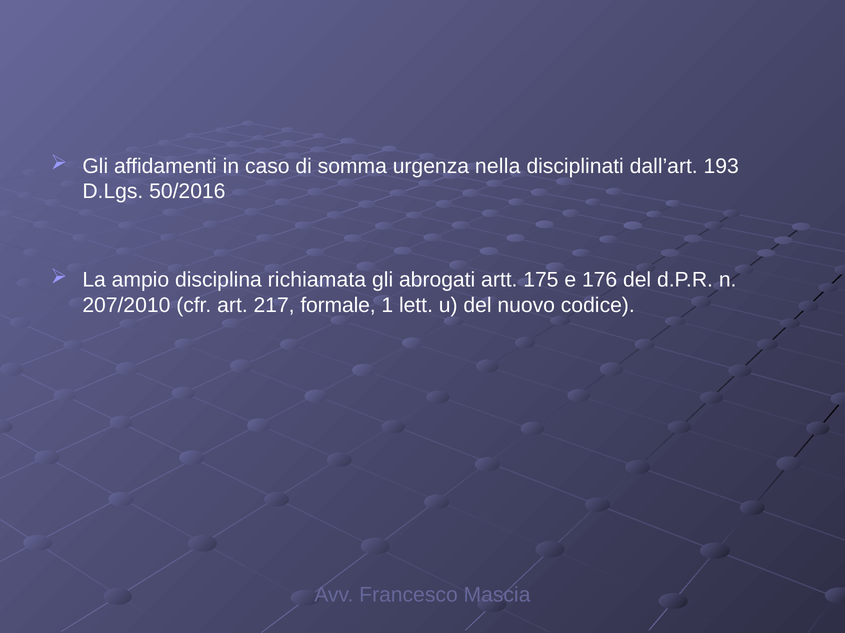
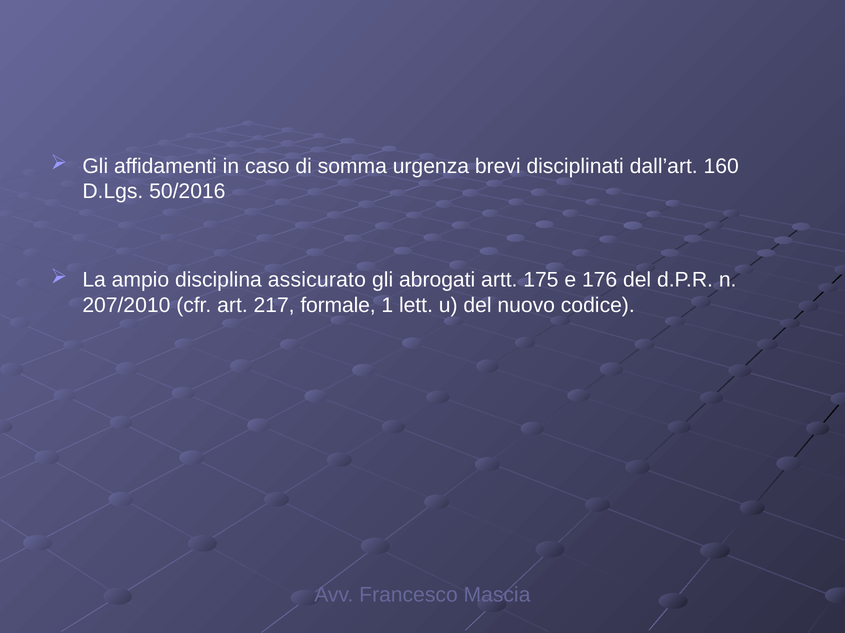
nella: nella -> brevi (498, 166)
193: 193 -> 160 (721, 166)
richiamata: richiamata -> assicurato (317, 280)
